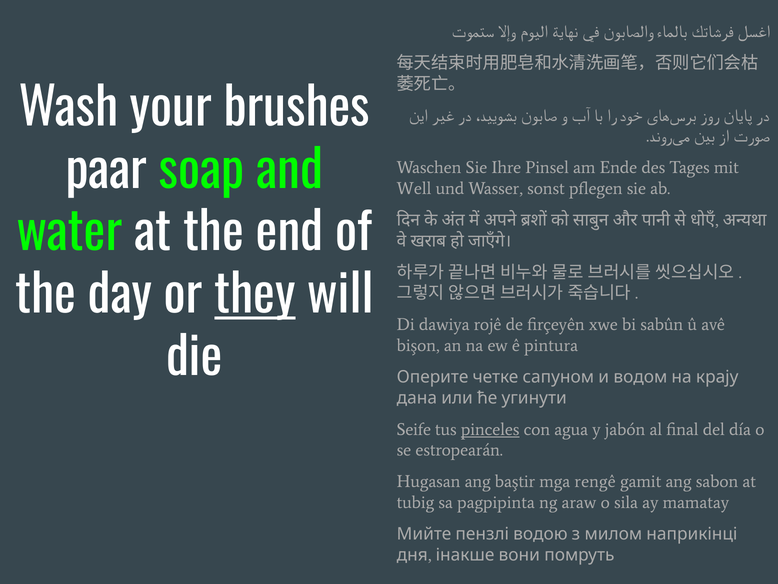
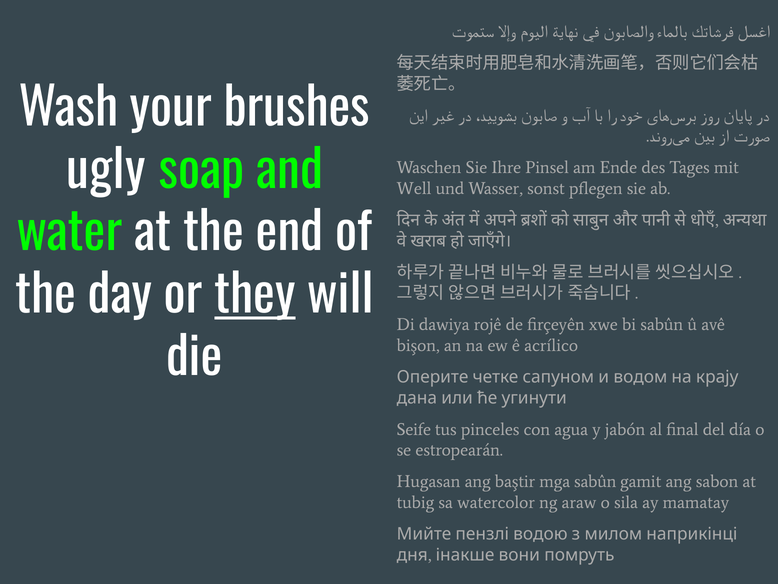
paar: paar -> ugly (106, 171)
pintura: pintura -> acrílico (551, 345)
pinceles underline: present -> none (490, 429)
mga rengê: rengê -> sabûn (595, 481)
pagpipinta: pagpipinta -> watercolor (496, 502)
